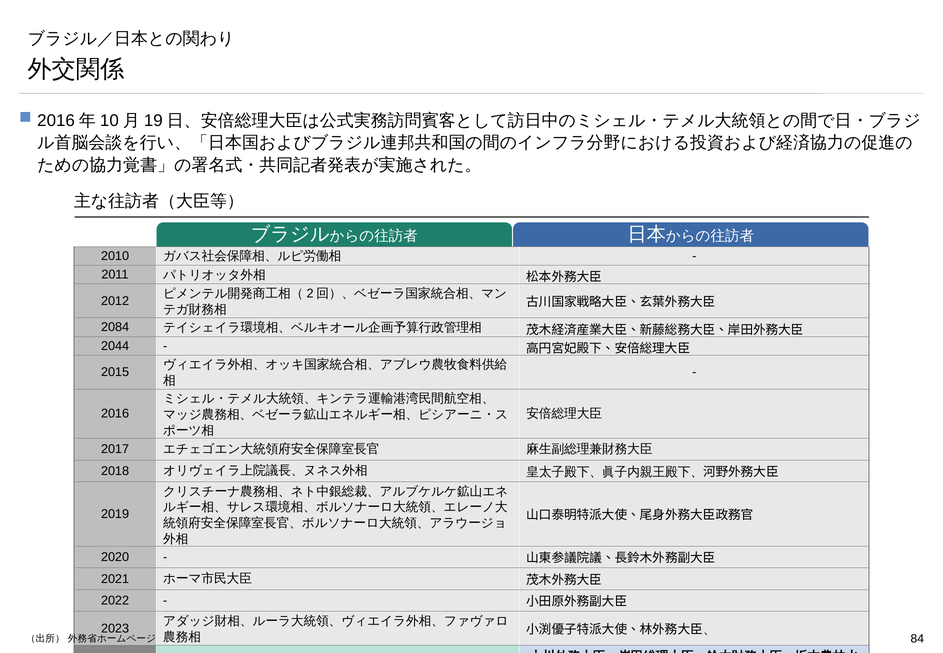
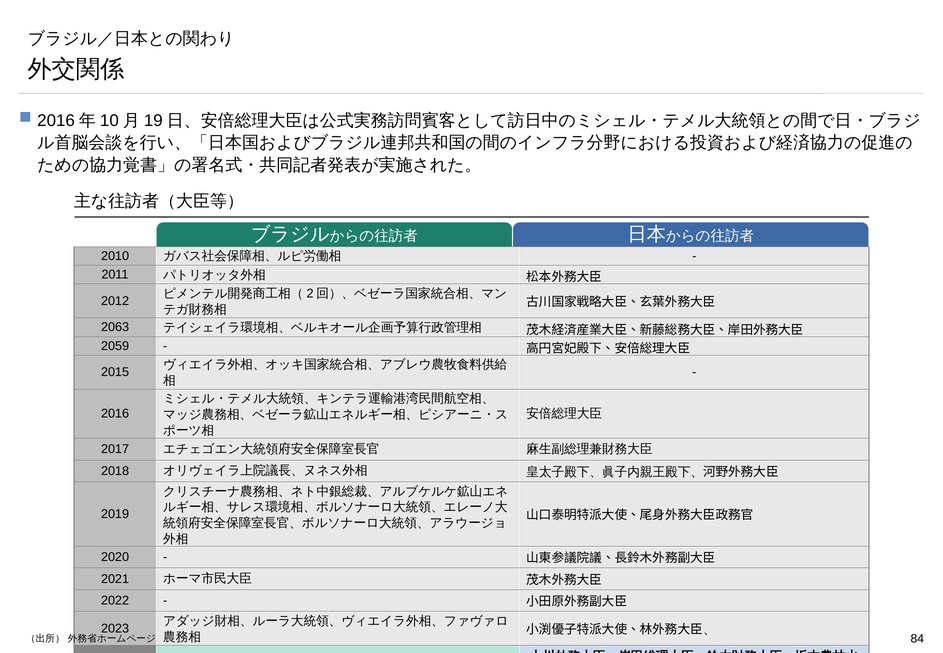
2084: 2084 -> 2063 (115, 327)
2044: 2044 -> 2059 (115, 346)
